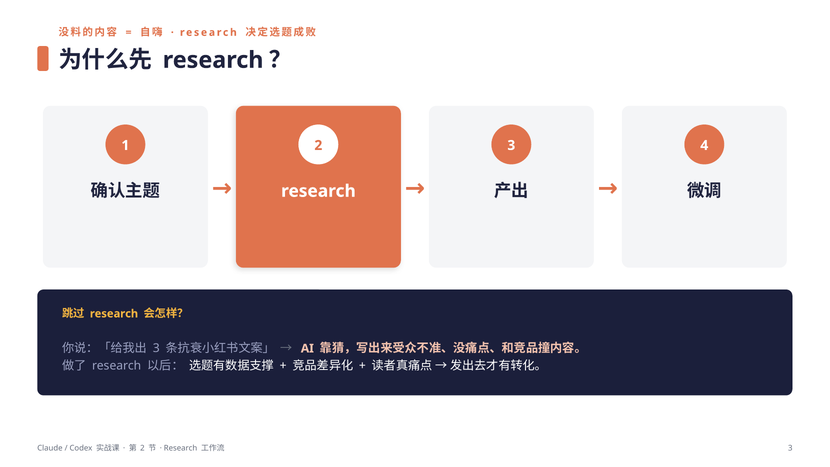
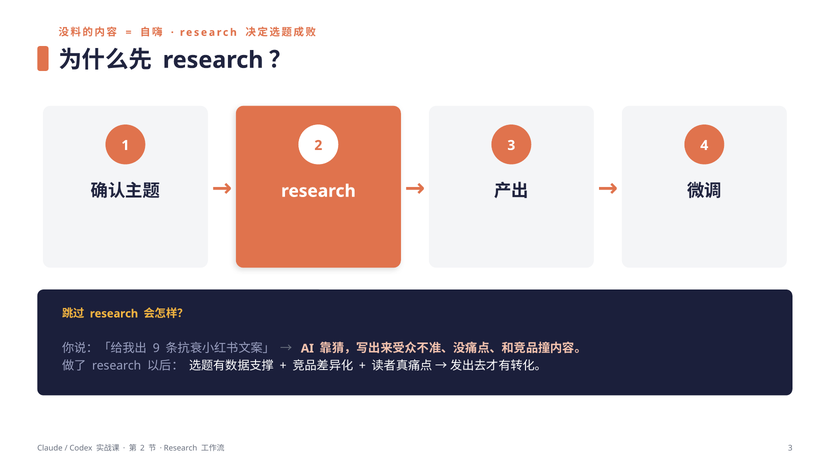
3: 3 -> 9 (156, 348)
